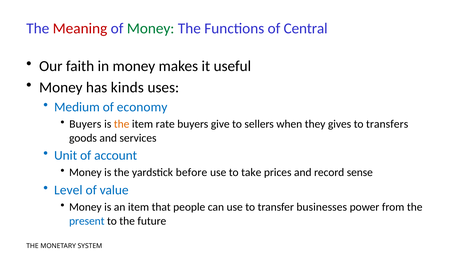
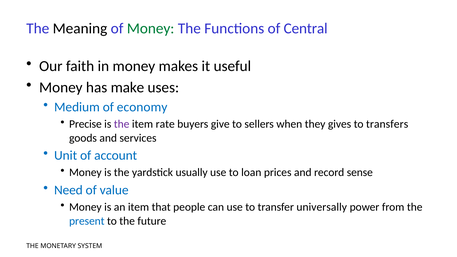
Meaning colour: red -> black (80, 28)
kinds: kinds -> make (127, 88)
Buyers: Buyers -> Precise (85, 124)
the colour: orange -> purple (122, 124)
before: before -> usually (192, 173)
take: take -> loan (251, 173)
Level: Level -> Need (68, 190)
businesses: businesses -> universally (322, 207)
